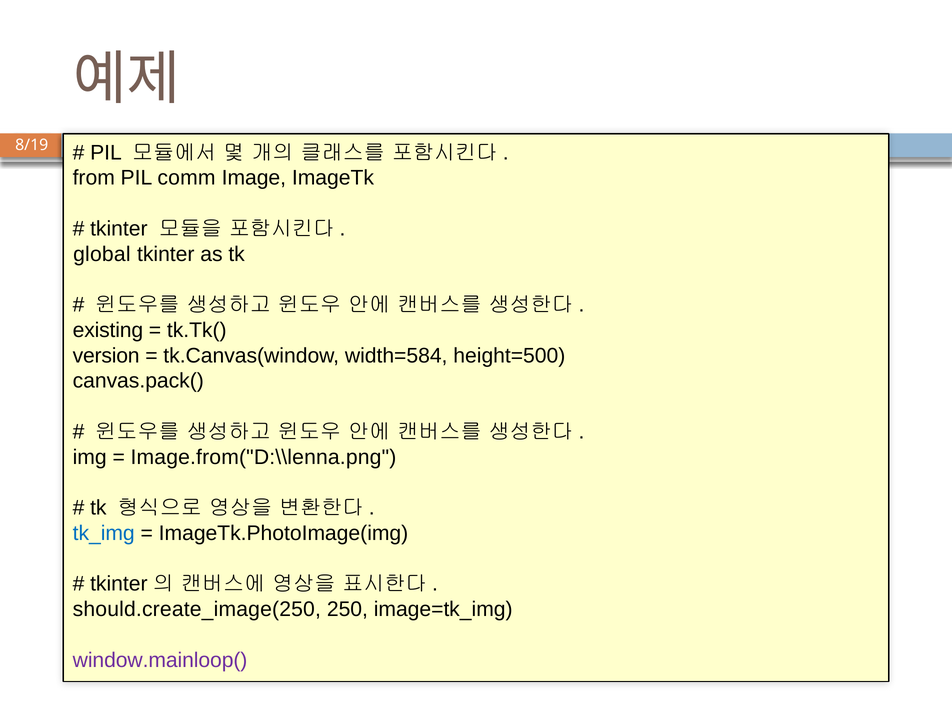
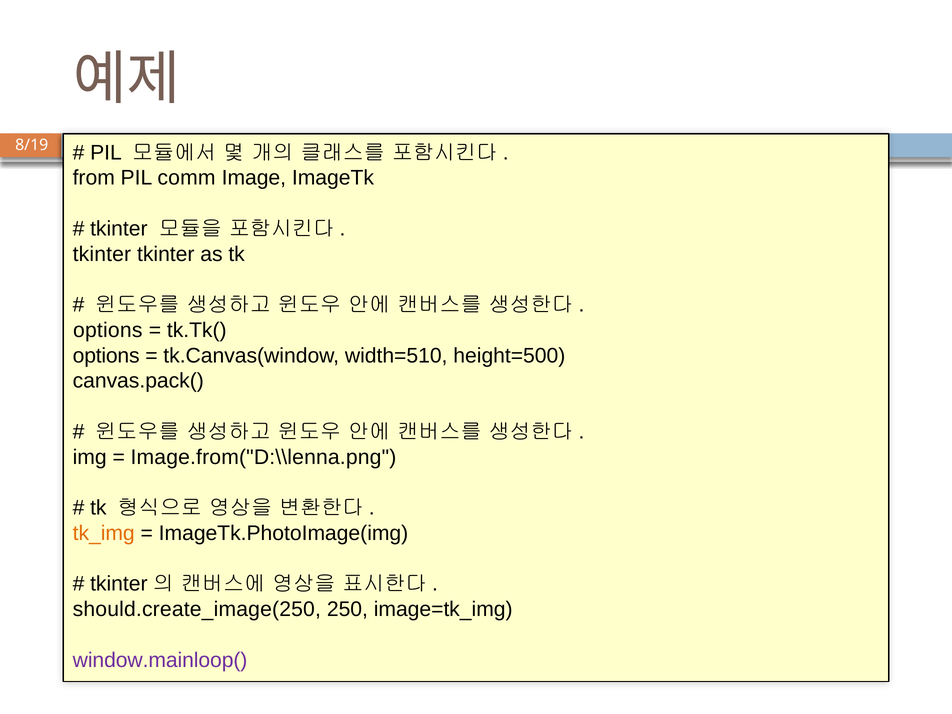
global: global -> tkinter (102, 254)
existing: existing -> options (108, 330)
version: version -> options (106, 356)
width=584: width=584 -> width=510 (396, 356)
tk_img colour: blue -> orange (104, 533)
